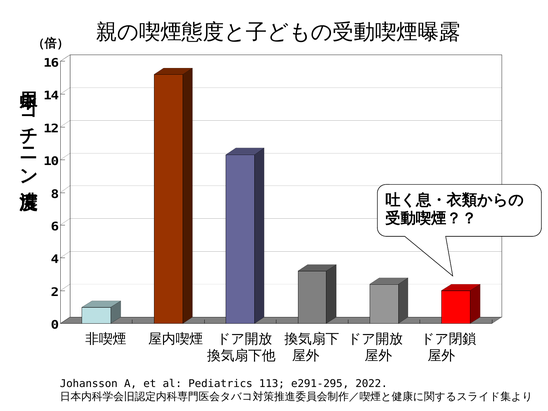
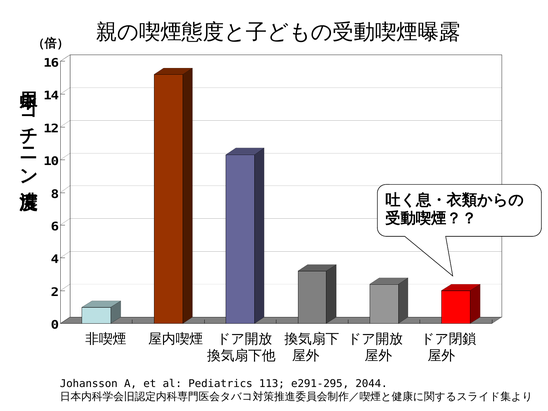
2022: 2022 -> 2044 (371, 384)
